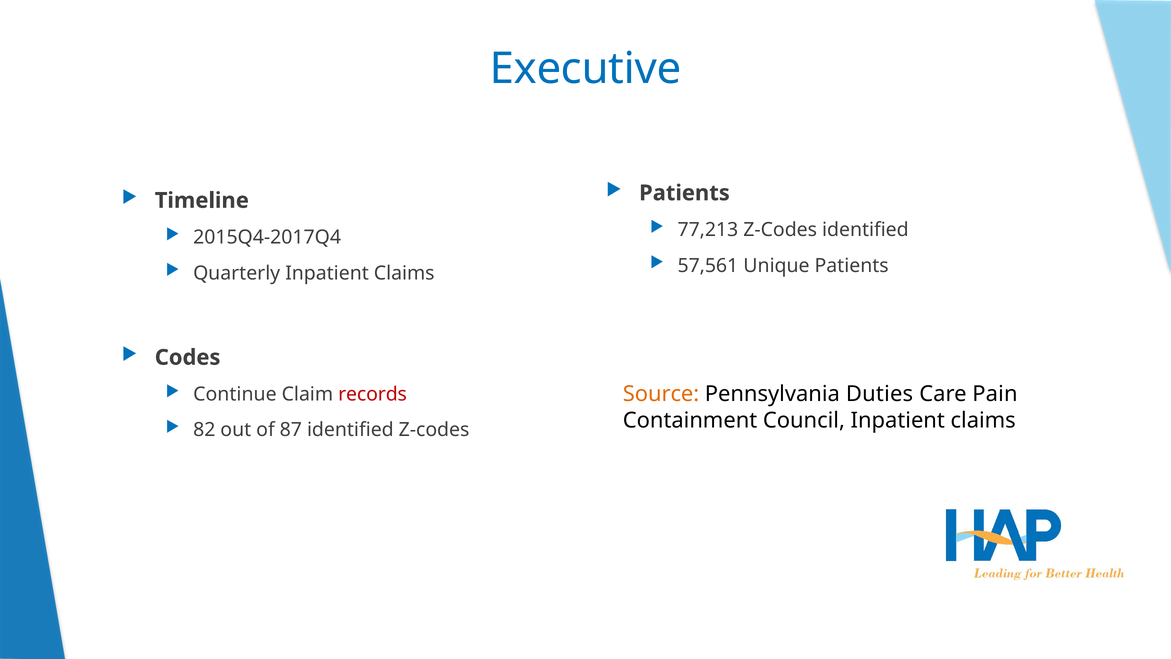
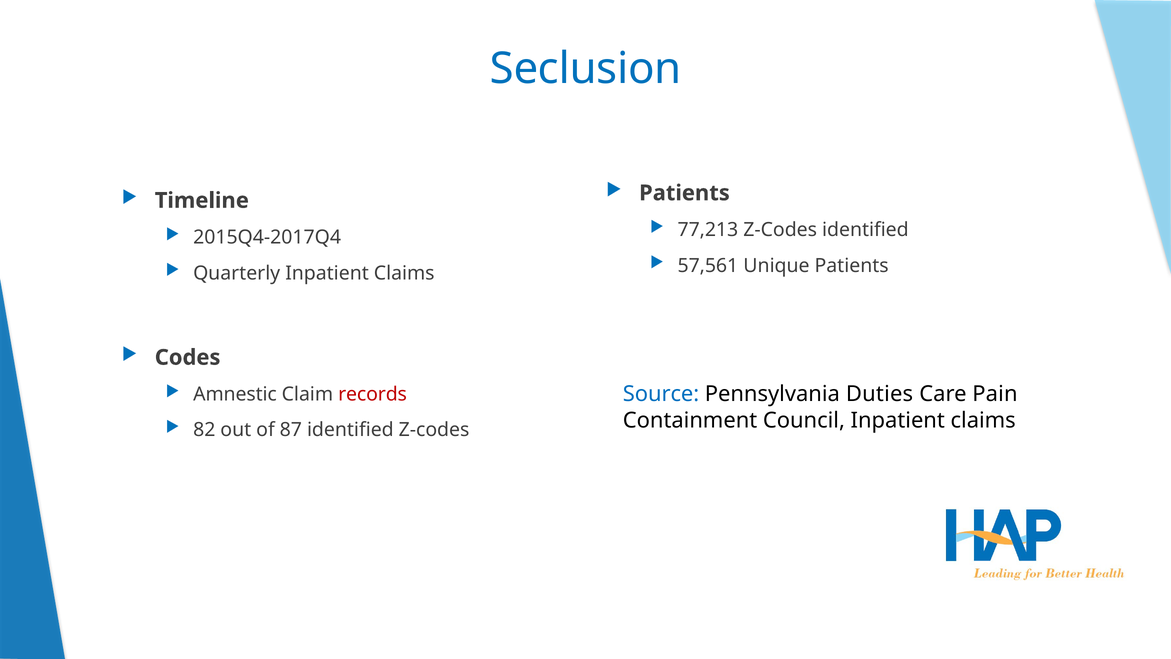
Executive: Executive -> Seclusion (586, 69)
Continue: Continue -> Amnestic (235, 394)
Source colour: orange -> blue (661, 394)
